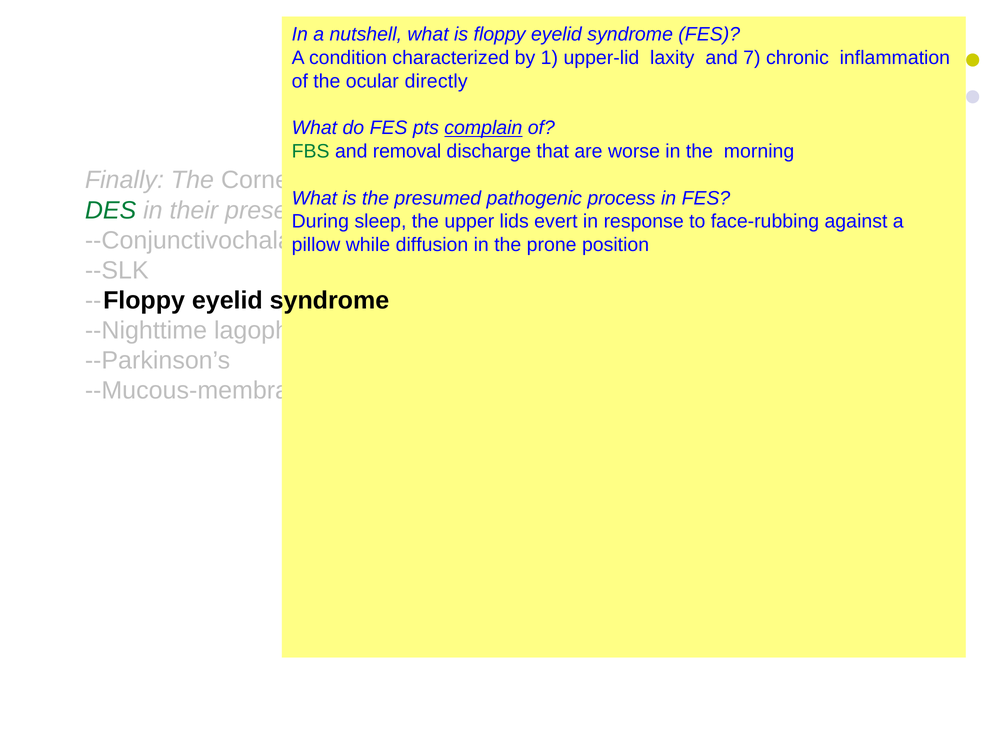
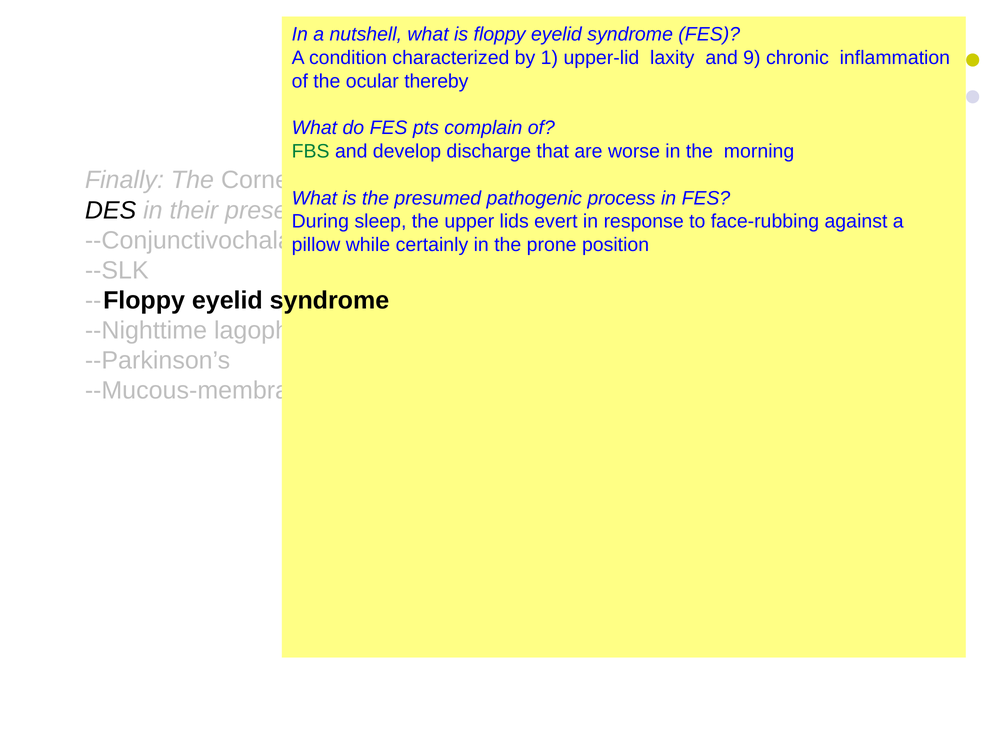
7: 7 -> 9 (752, 58)
directly: directly -> thereby (436, 81)
complain underline: present -> none (483, 128)
removal: removal -> develop (407, 151)
DES colour: green -> black (111, 210)
diffusion: diffusion -> certainly (432, 245)
